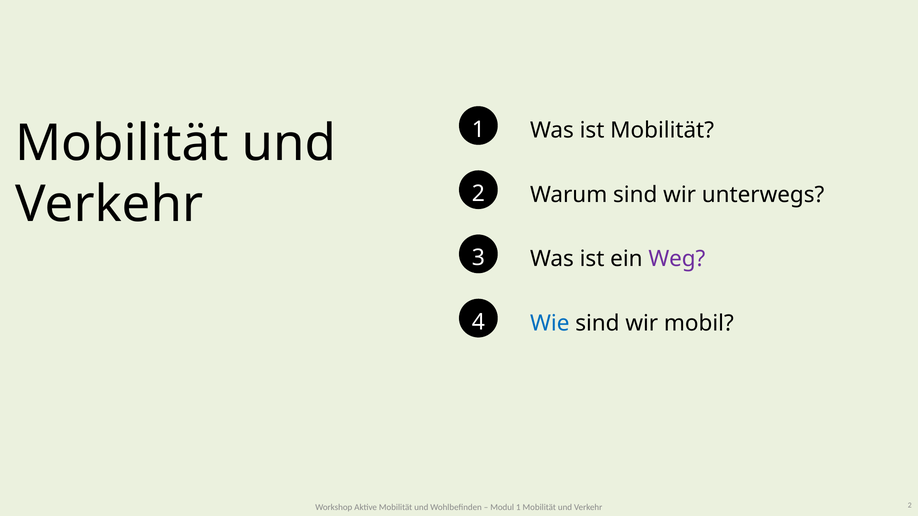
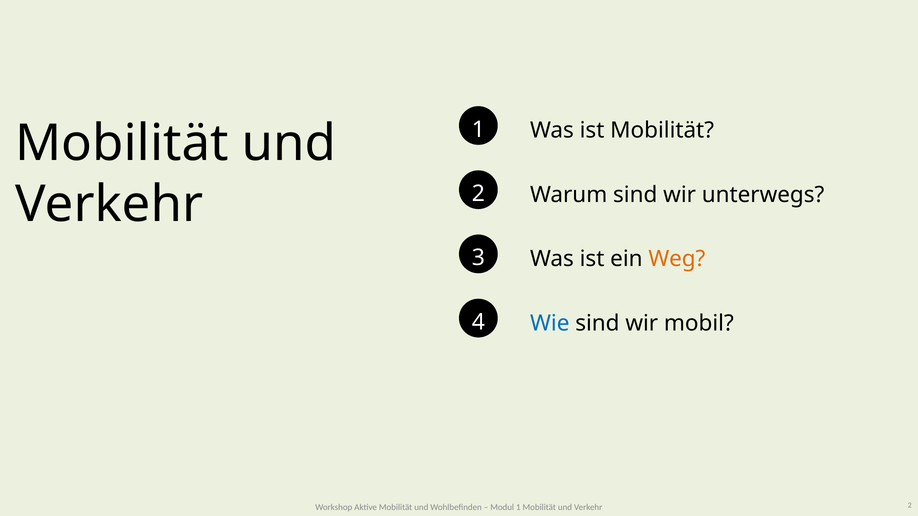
Weg colour: purple -> orange (677, 259)
